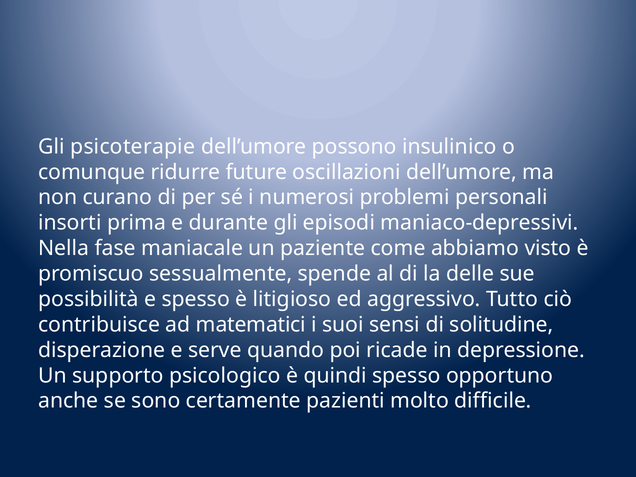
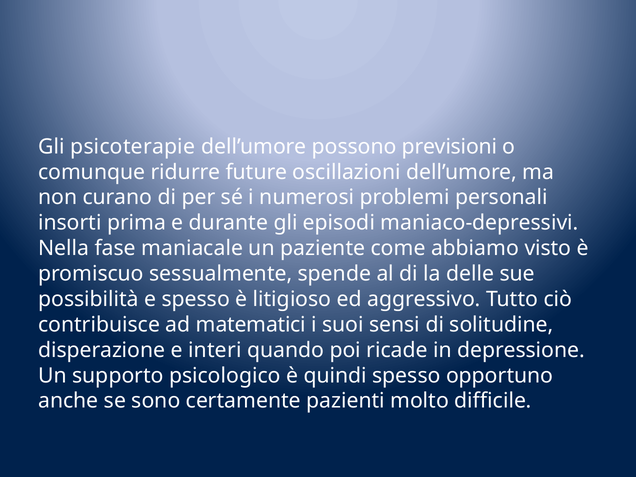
insulinico: insulinico -> previsioni (449, 147)
serve: serve -> interi (215, 350)
